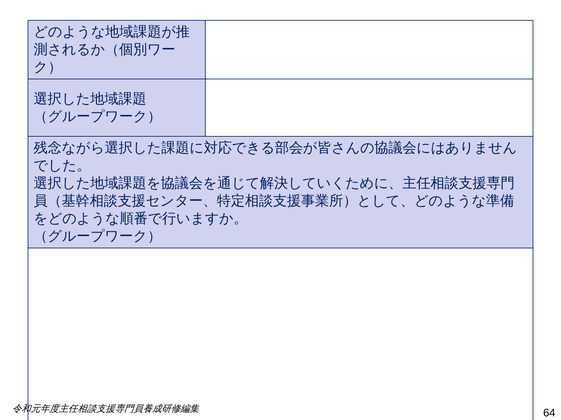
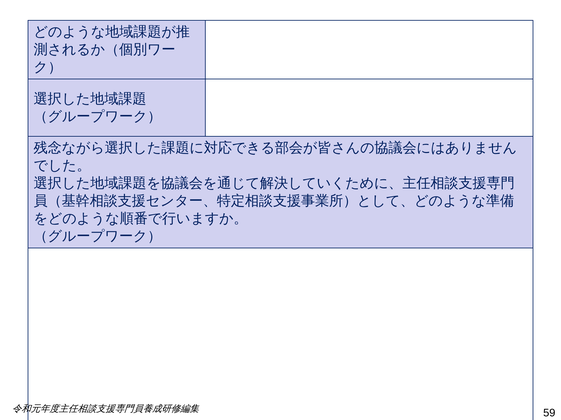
64: 64 -> 59 (549, 414)
